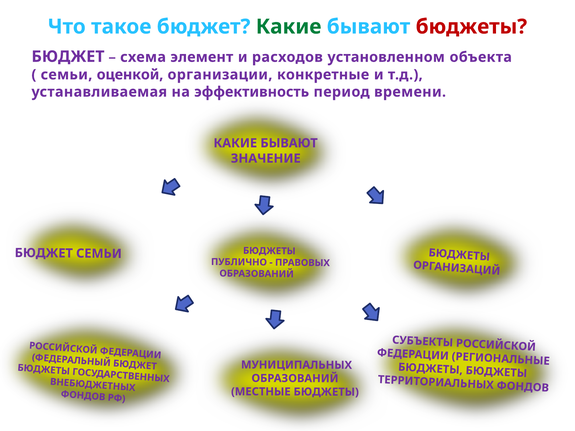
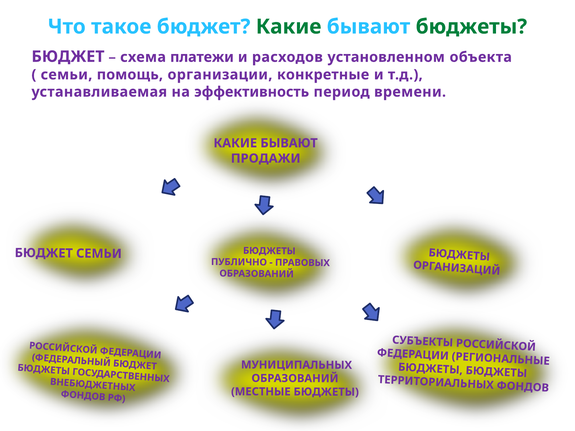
бюджеты colour: red -> green (471, 27)
элемент: элемент -> платежи (202, 57)
оценкой: оценкой -> помощь (130, 75)
ЗНАЧЕНИЕ: ЗНАЧЕНИЕ -> ПРОДАЖИ (266, 159)
